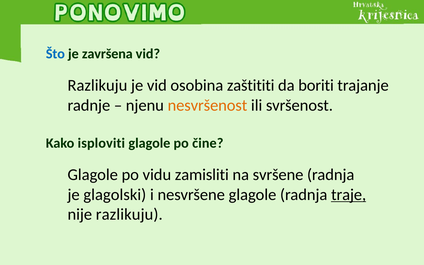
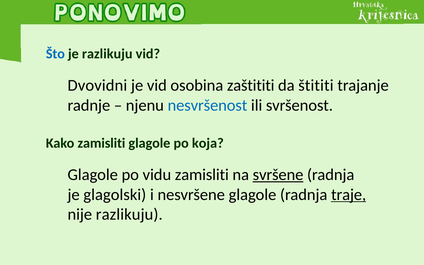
je završena: završena -> razlikuju (107, 54)
Razlikuju: Razlikuju -> Dvovidni (97, 86)
boriti: boriti -> štititi (316, 86)
nesvršenost colour: orange -> blue (207, 105)
Kako isploviti: isploviti -> zamisliti (101, 143)
čine: čine -> koja (208, 143)
svršene underline: none -> present (278, 175)
